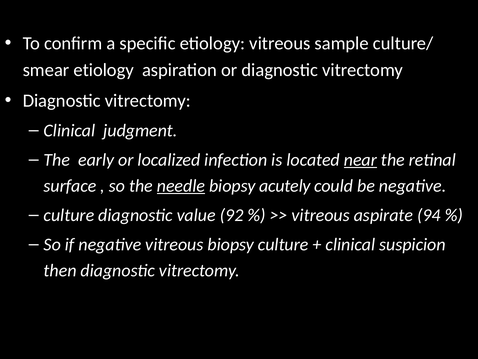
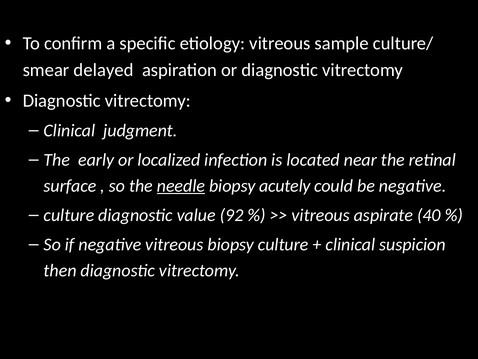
smear etiology: etiology -> delayed (104, 70)
near underline: present -> none (360, 160)
94: 94 -> 40 (429, 215)
